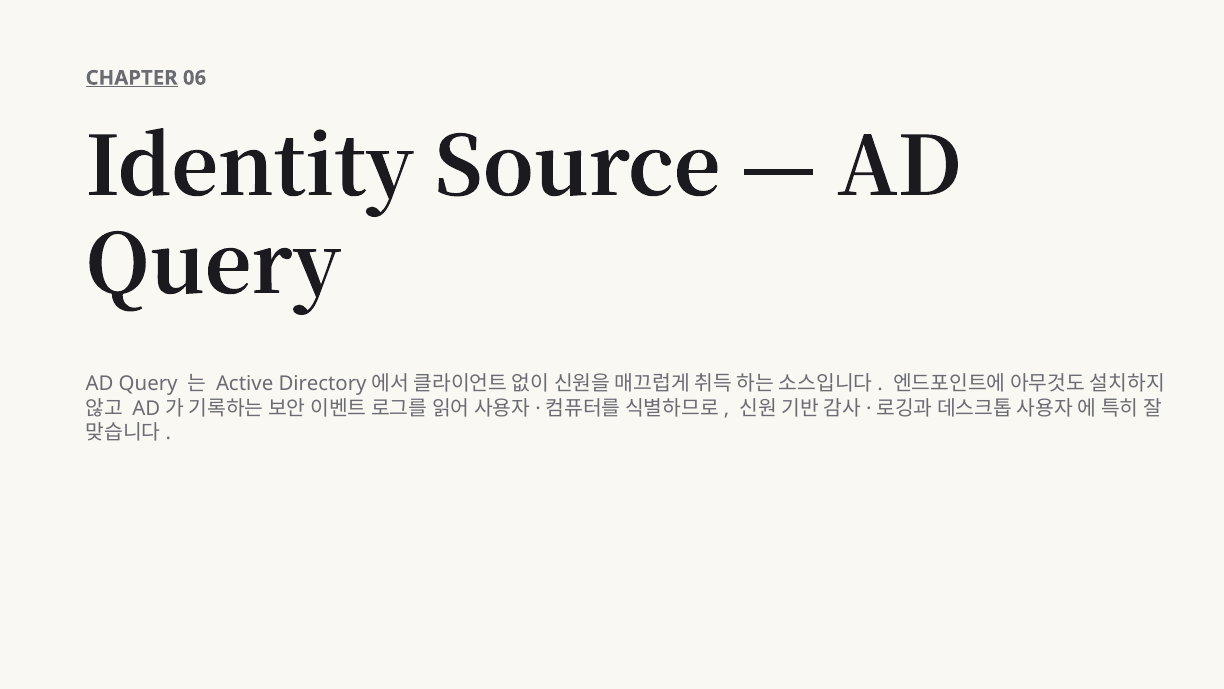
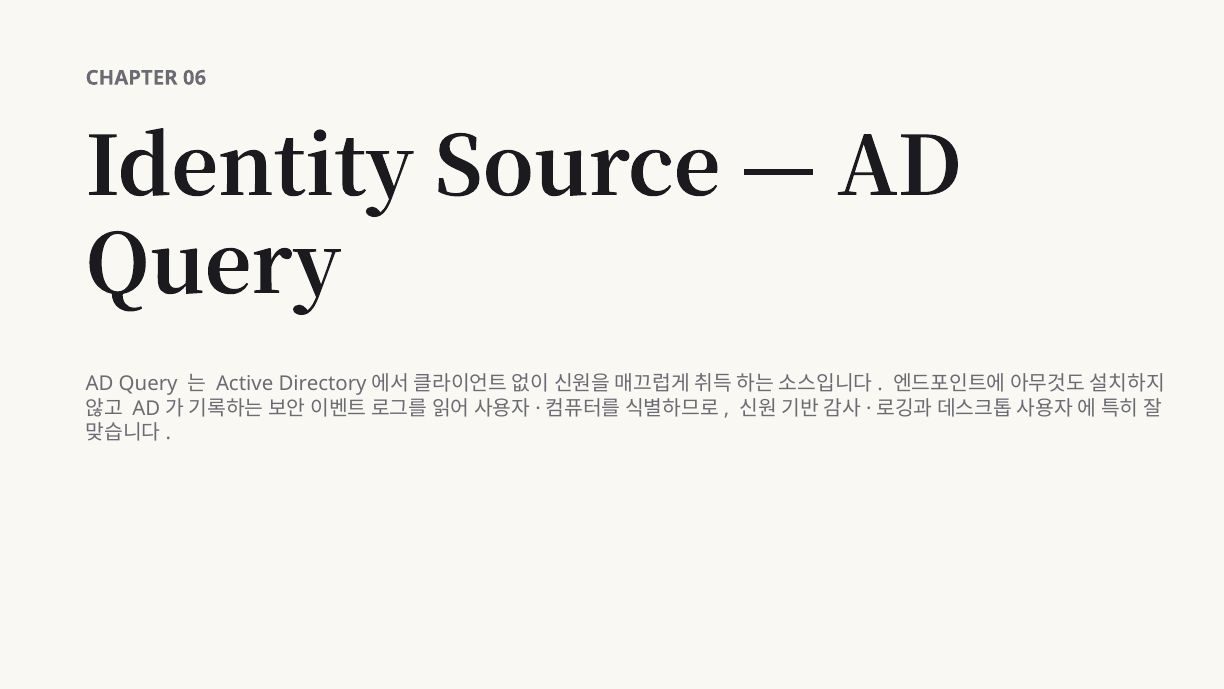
CHAPTER underline: present -> none (132, 78)
